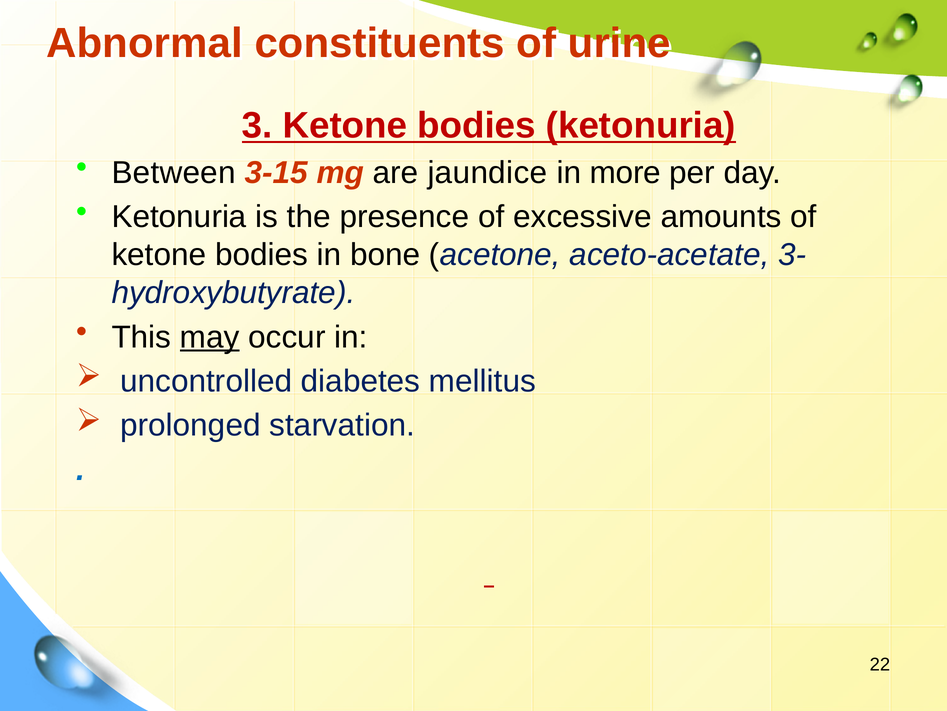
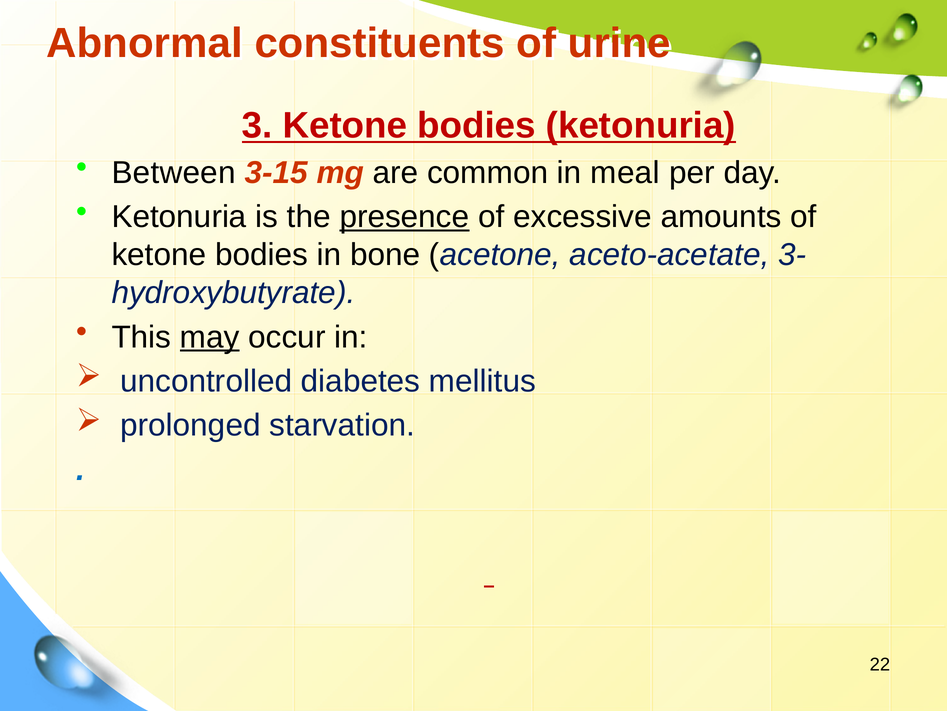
jaundice: jaundice -> common (488, 173)
more: more -> meal (625, 173)
presence underline: none -> present (404, 217)
